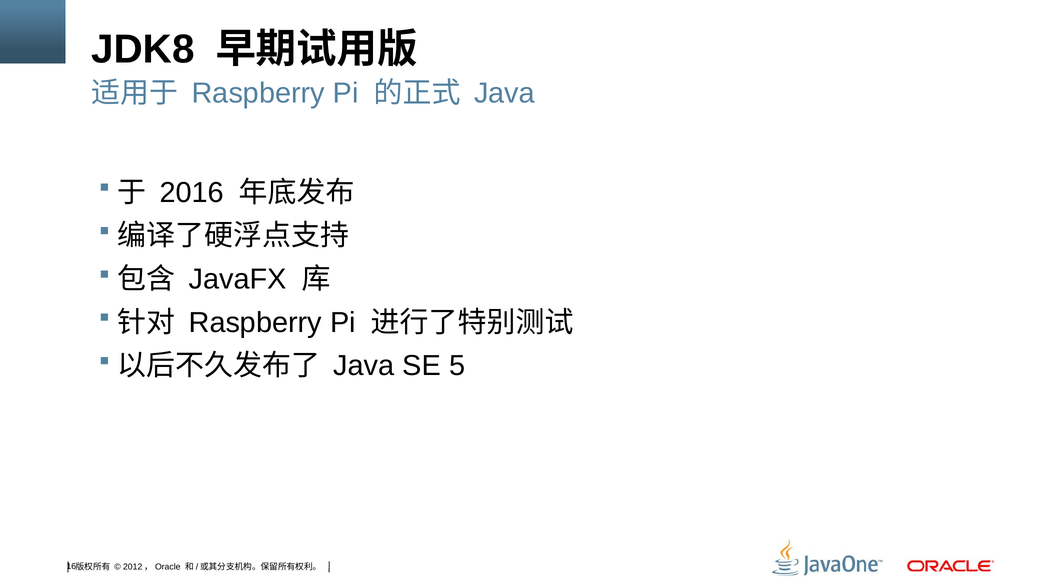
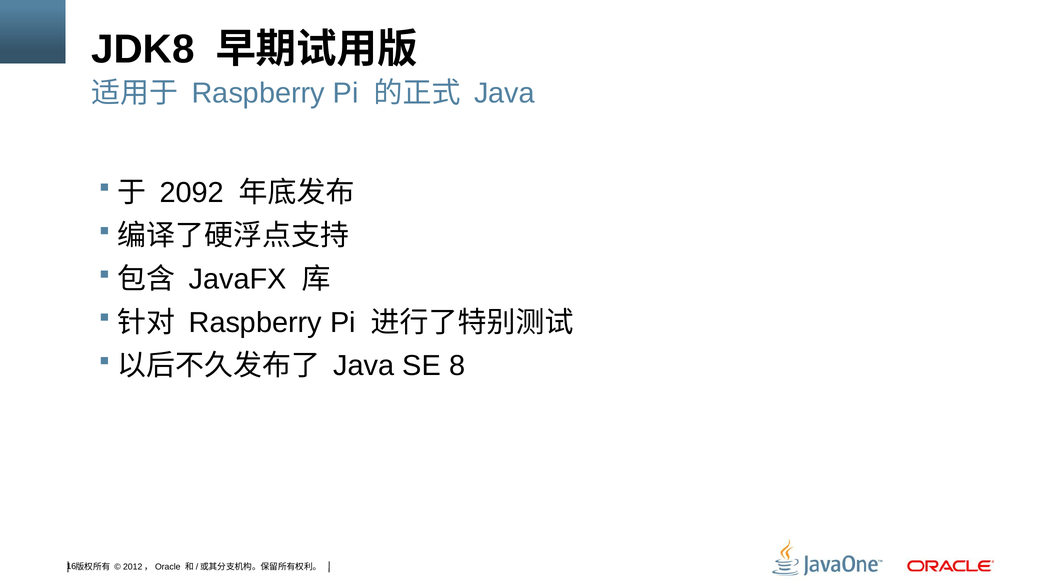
2016: 2016 -> 2092 (192, 192)
5: 5 -> 8 (457, 366)
